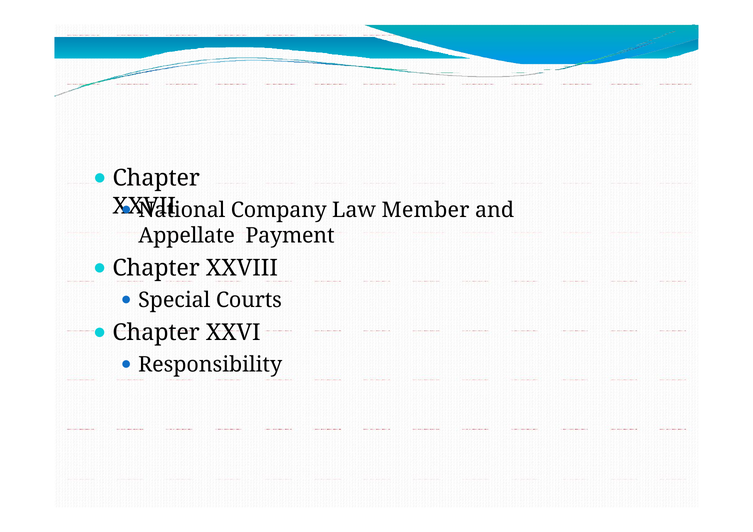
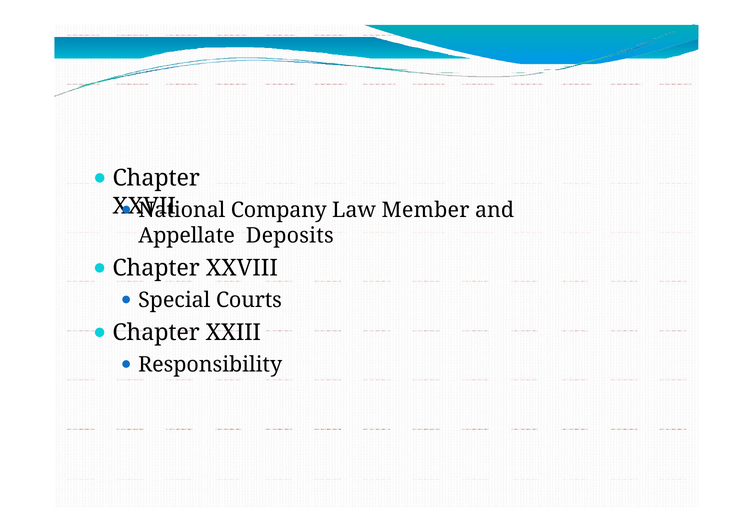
Payment: Payment -> Deposits (290, 236)
XXVI: XXVI -> XXIII (233, 333)
